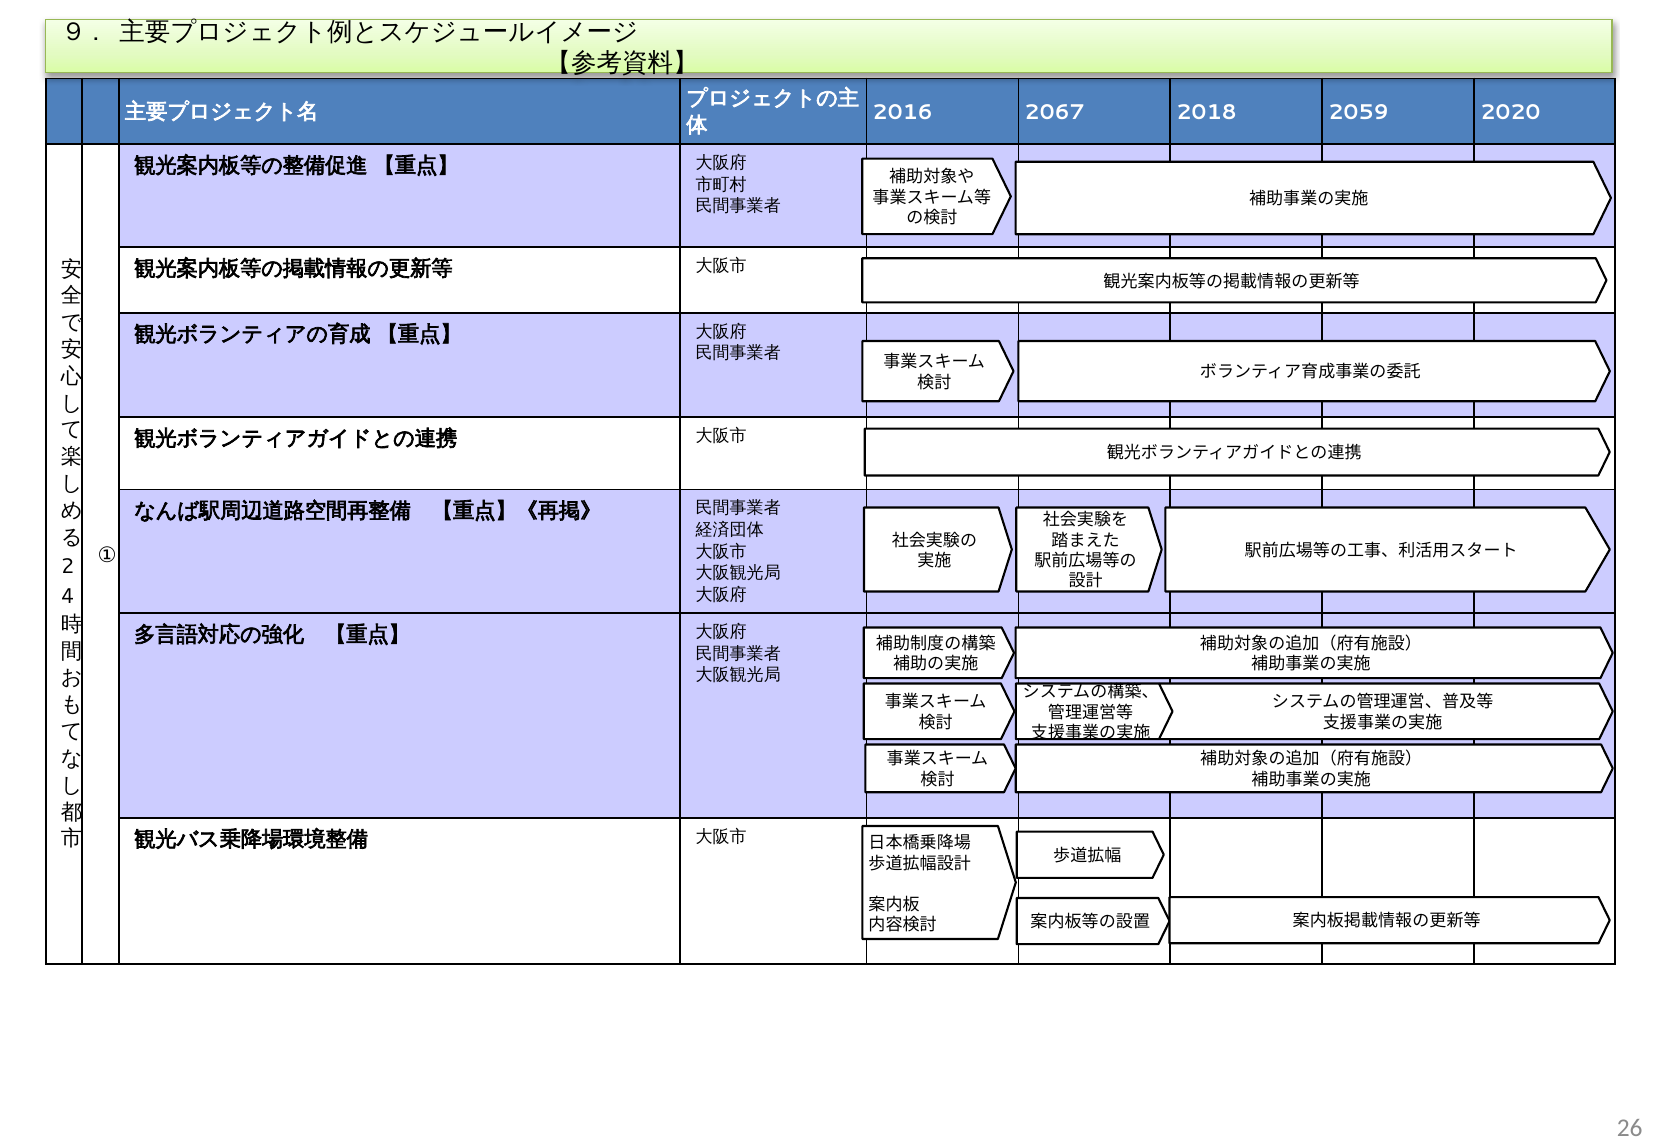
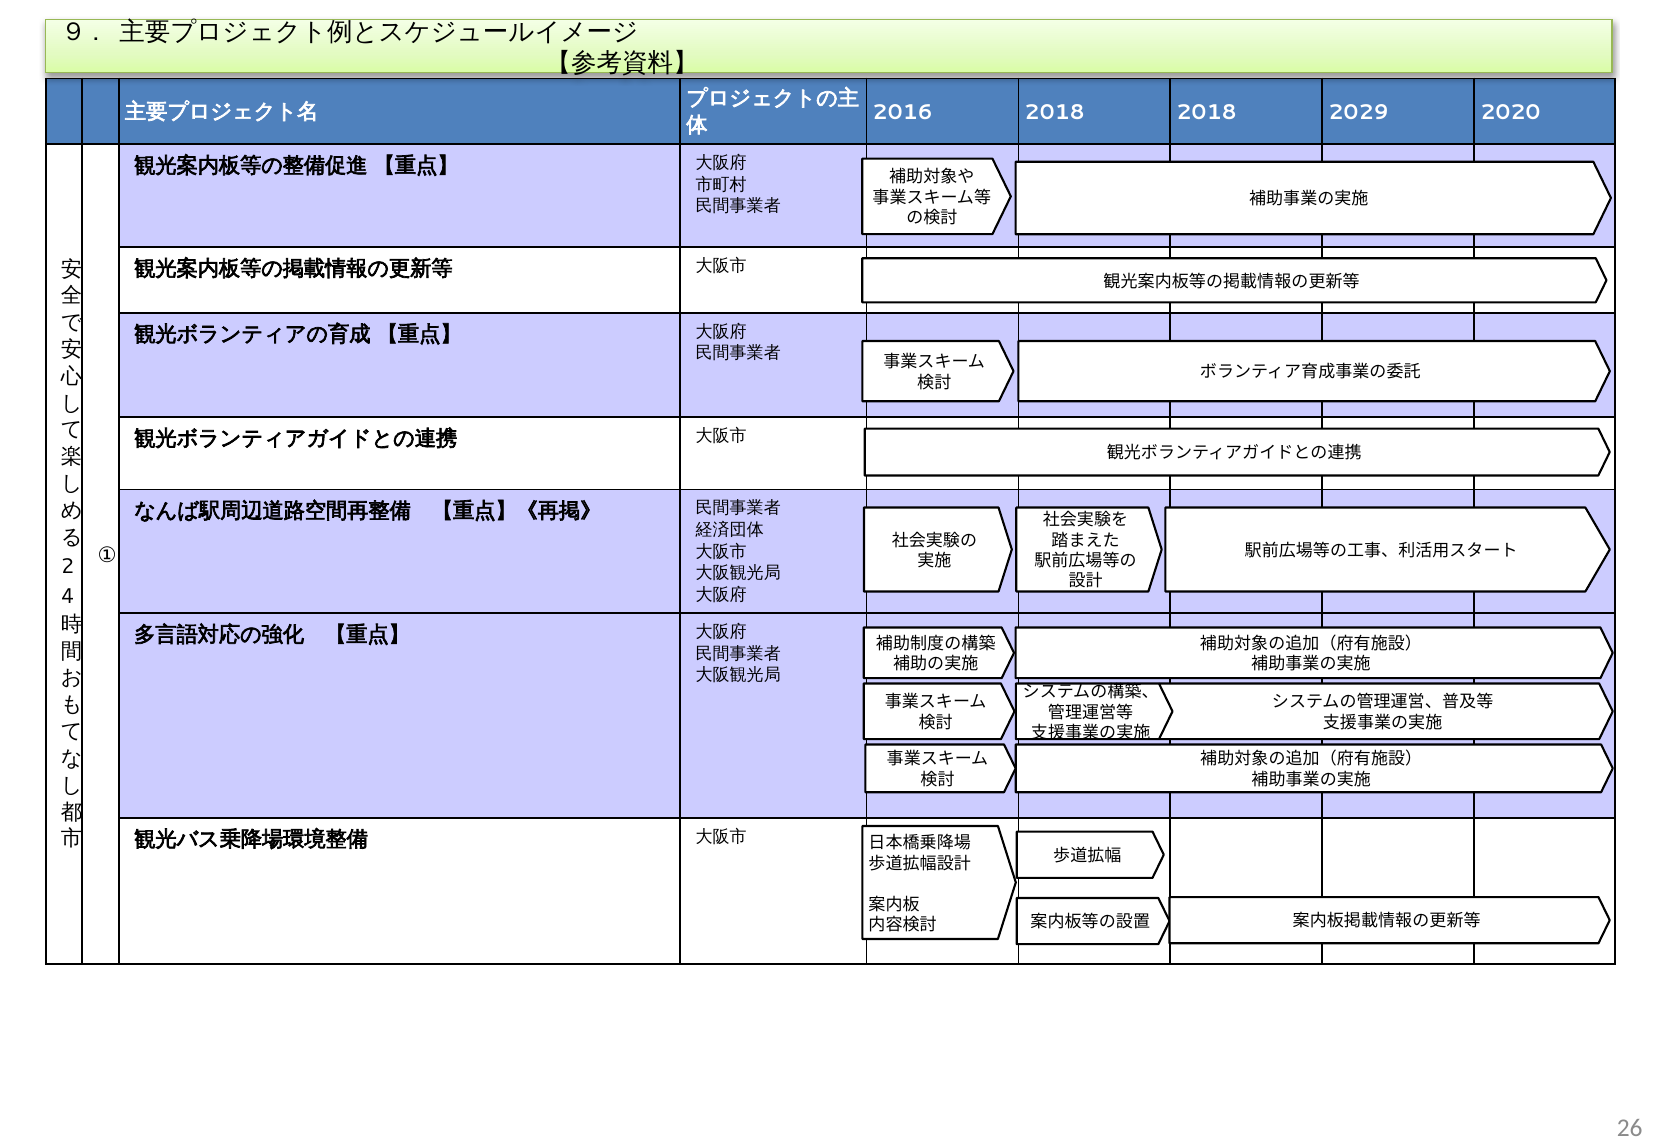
2016 2067: 2067 -> 2018 (1055, 112)
2059: 2059 -> 2029 (1359, 112)
